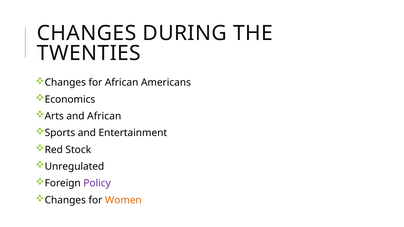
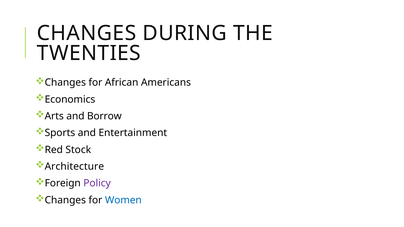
and African: African -> Borrow (104, 116)
Unregulated: Unregulated -> Architecture (74, 167)
Women colour: orange -> blue (123, 200)
